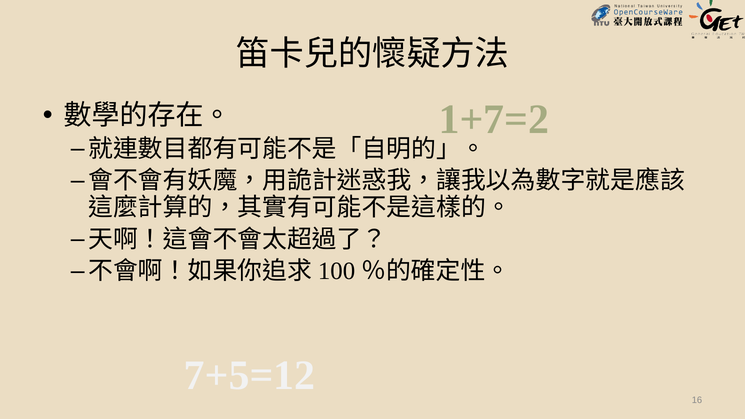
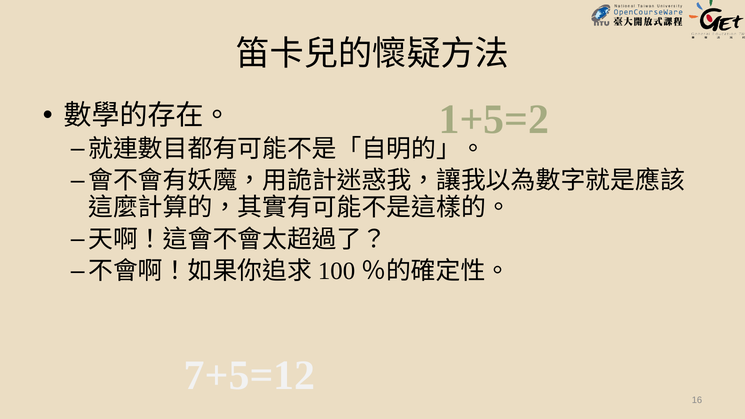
1+7=2: 1+7=2 -> 1+5=2 (494, 119)
